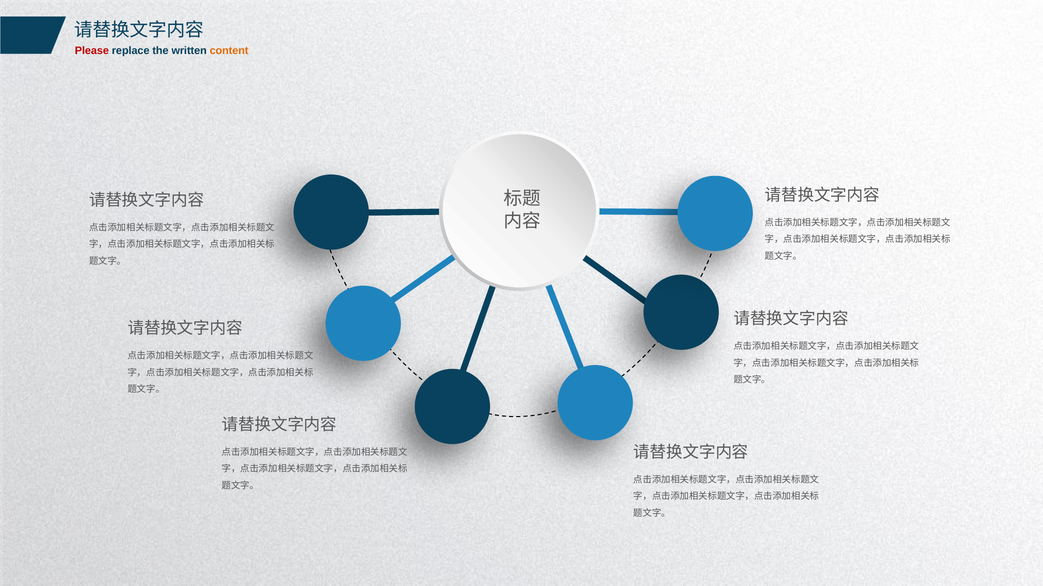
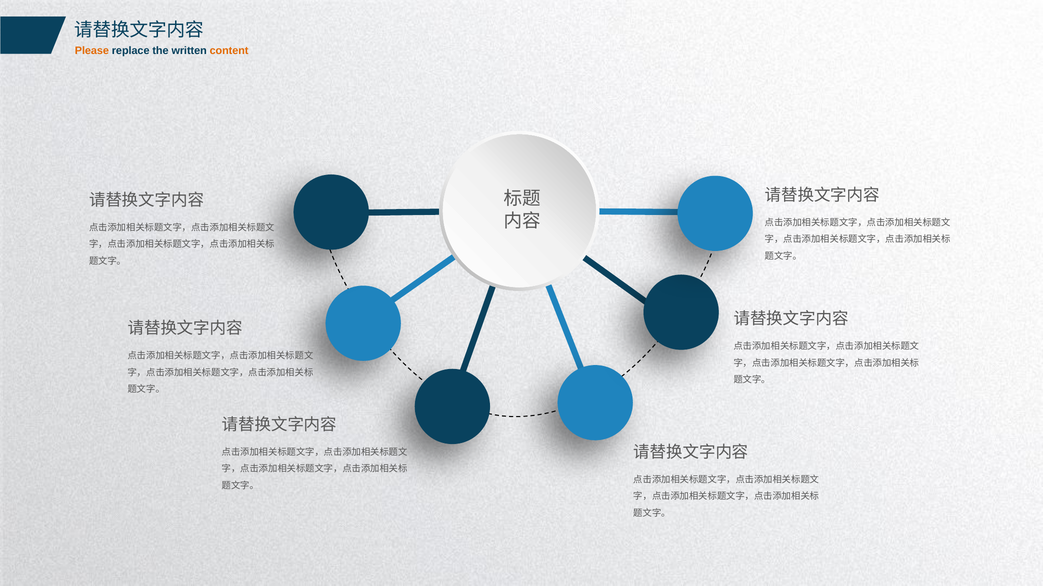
Please colour: red -> orange (92, 51)
